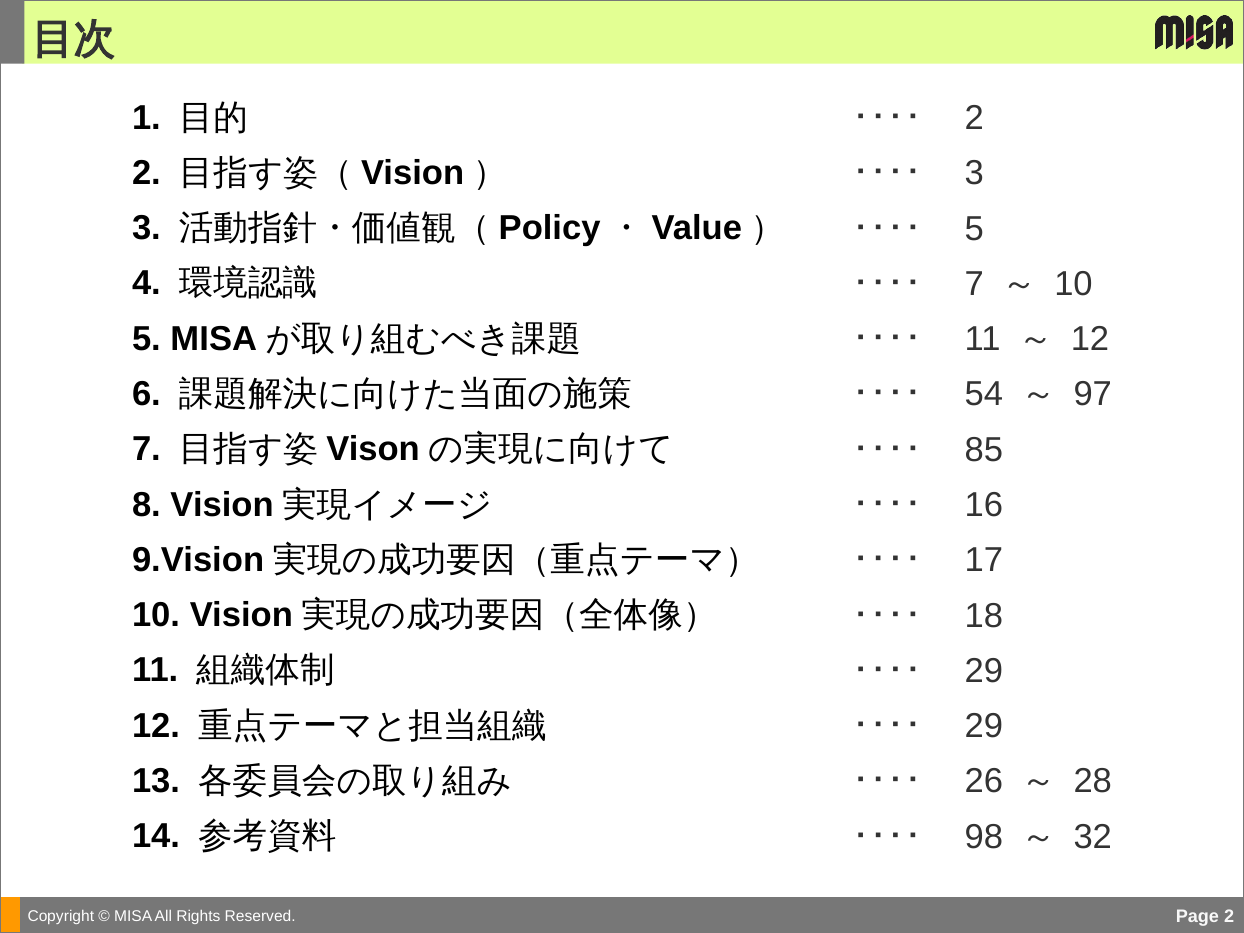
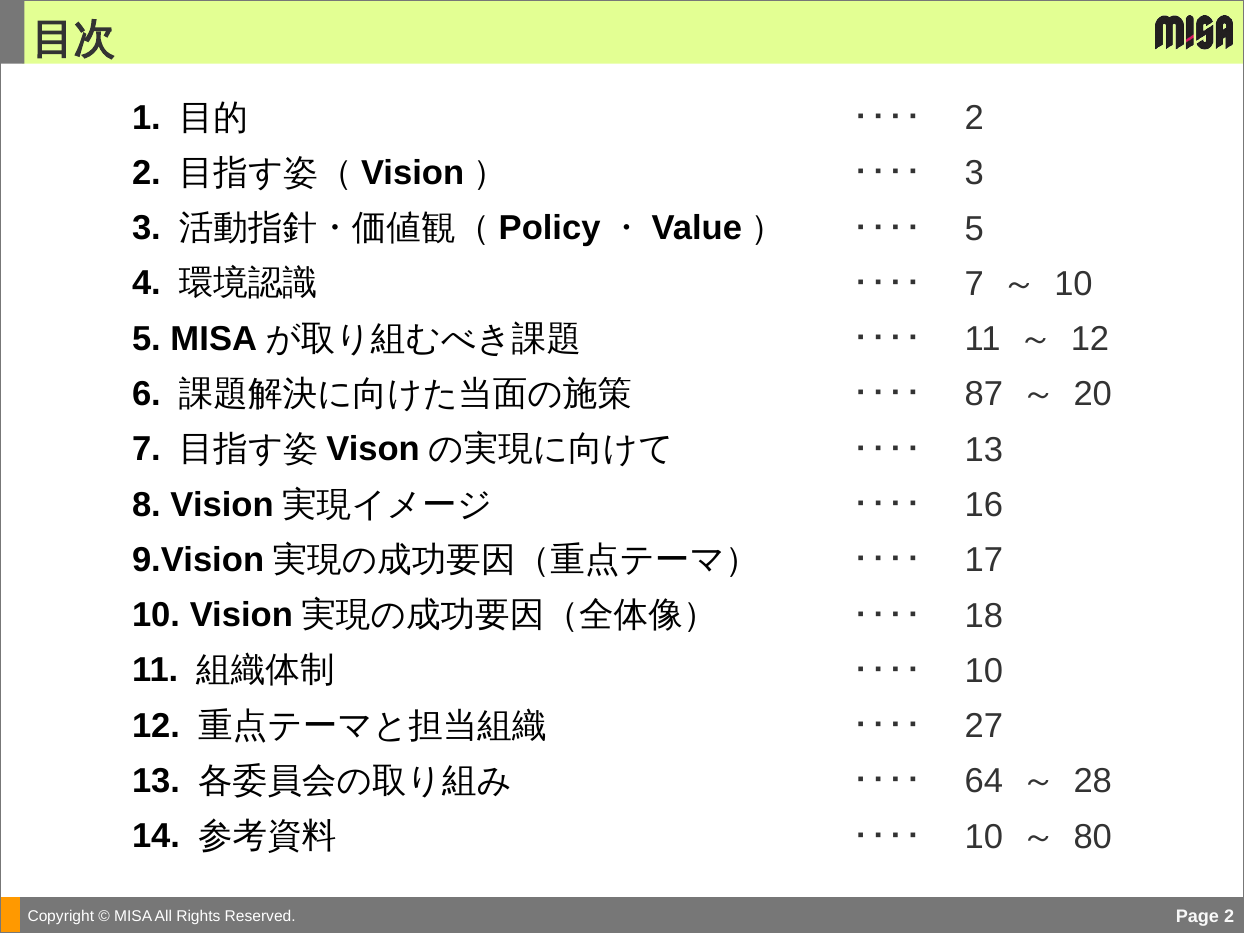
54: 54 -> 87 (984, 395)
97: 97 -> 20 (1093, 395)
85: 85 -> 13 (984, 450)
29: 29 -> 10 (984, 671)
29: 29 -> 27 (984, 726)
26: 26 -> 64 (984, 782)
98: 98 -> 10 (984, 837)
32: 32 -> 80 (1093, 837)
